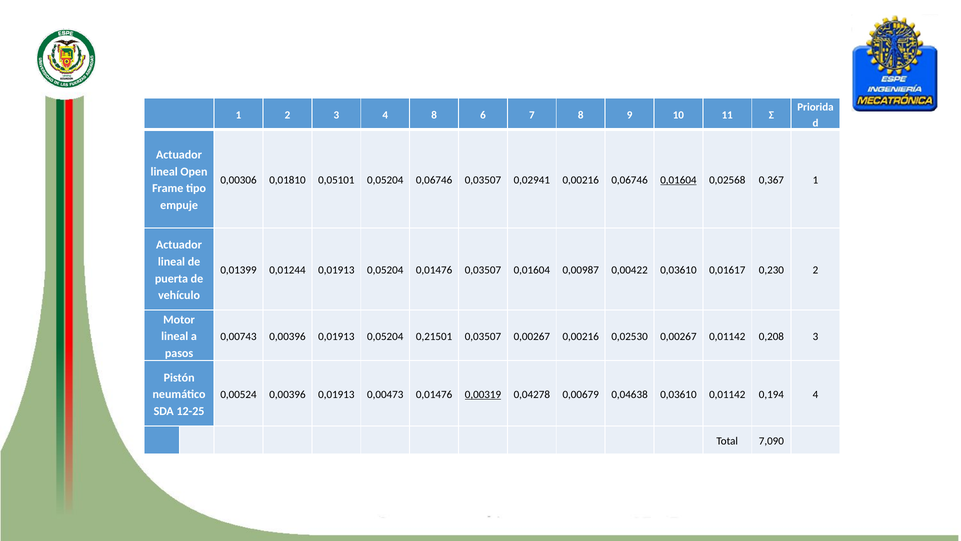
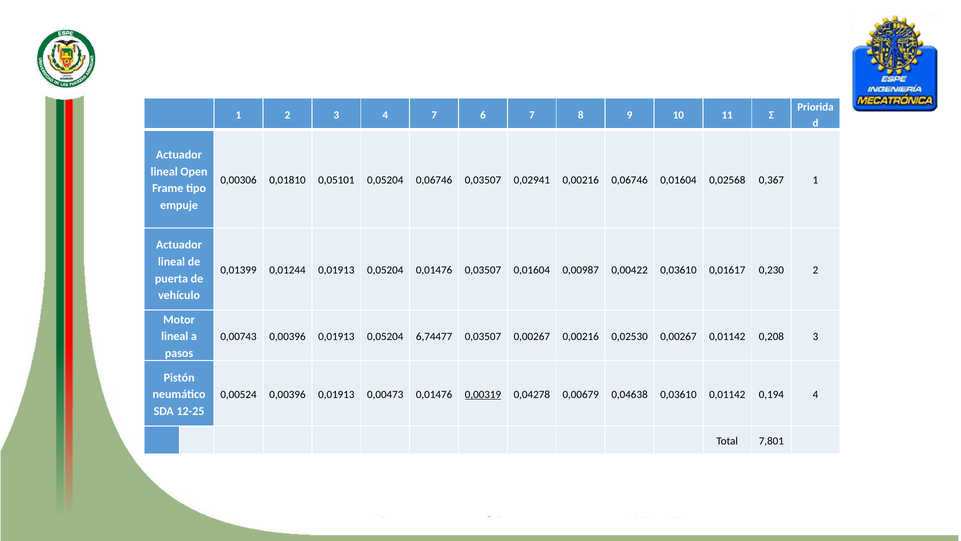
4 8: 8 -> 7 (434, 115)
0,01604 underline: present -> none (678, 180)
0,21501: 0,21501 -> 6,74477 (434, 336)
7,090: 7,090 -> 7,801 (771, 441)
